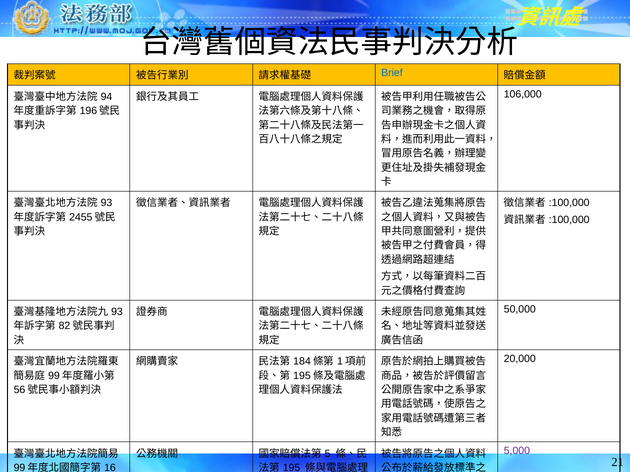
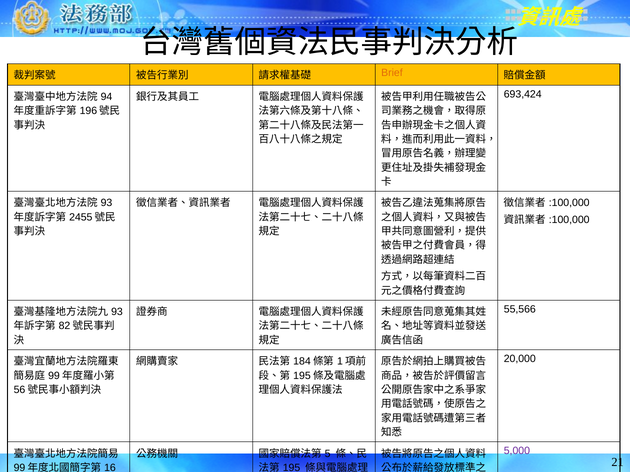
Brief colour: blue -> orange (392, 73)
106,000: 106,000 -> 693,424 (523, 94)
50,000: 50,000 -> 55,566 (520, 310)
